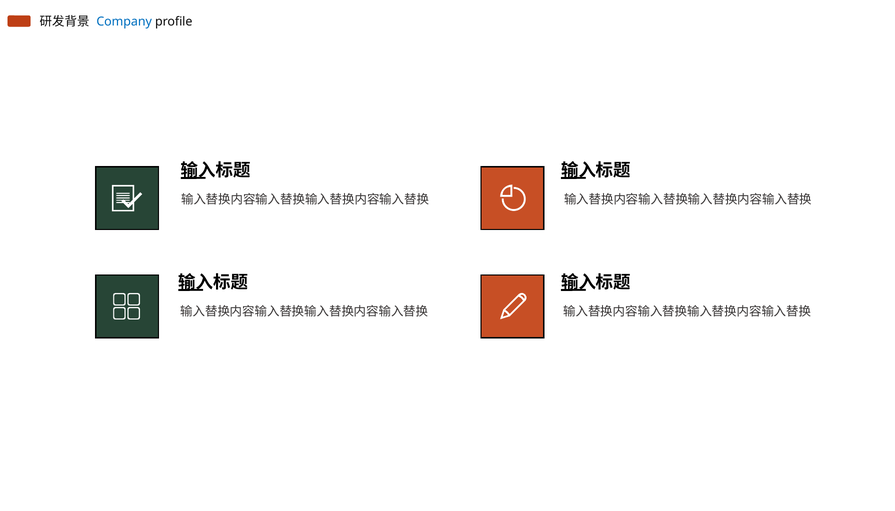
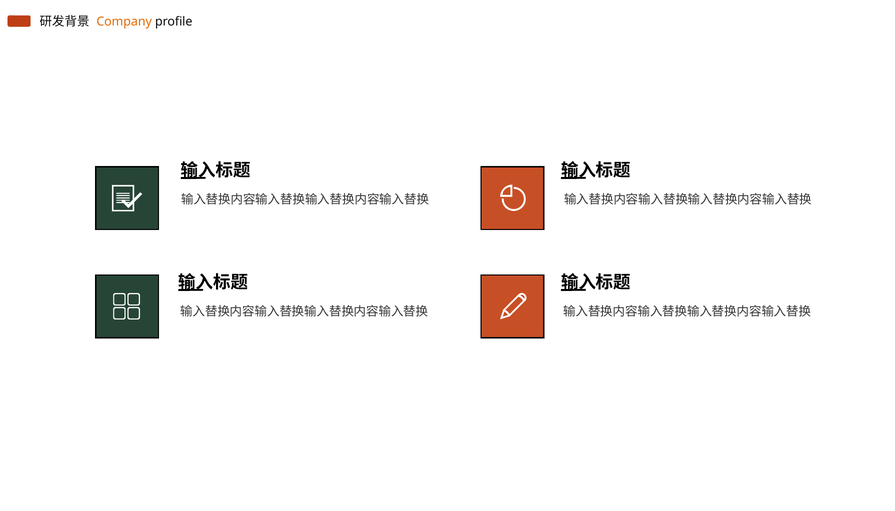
Company colour: blue -> orange (124, 22)
